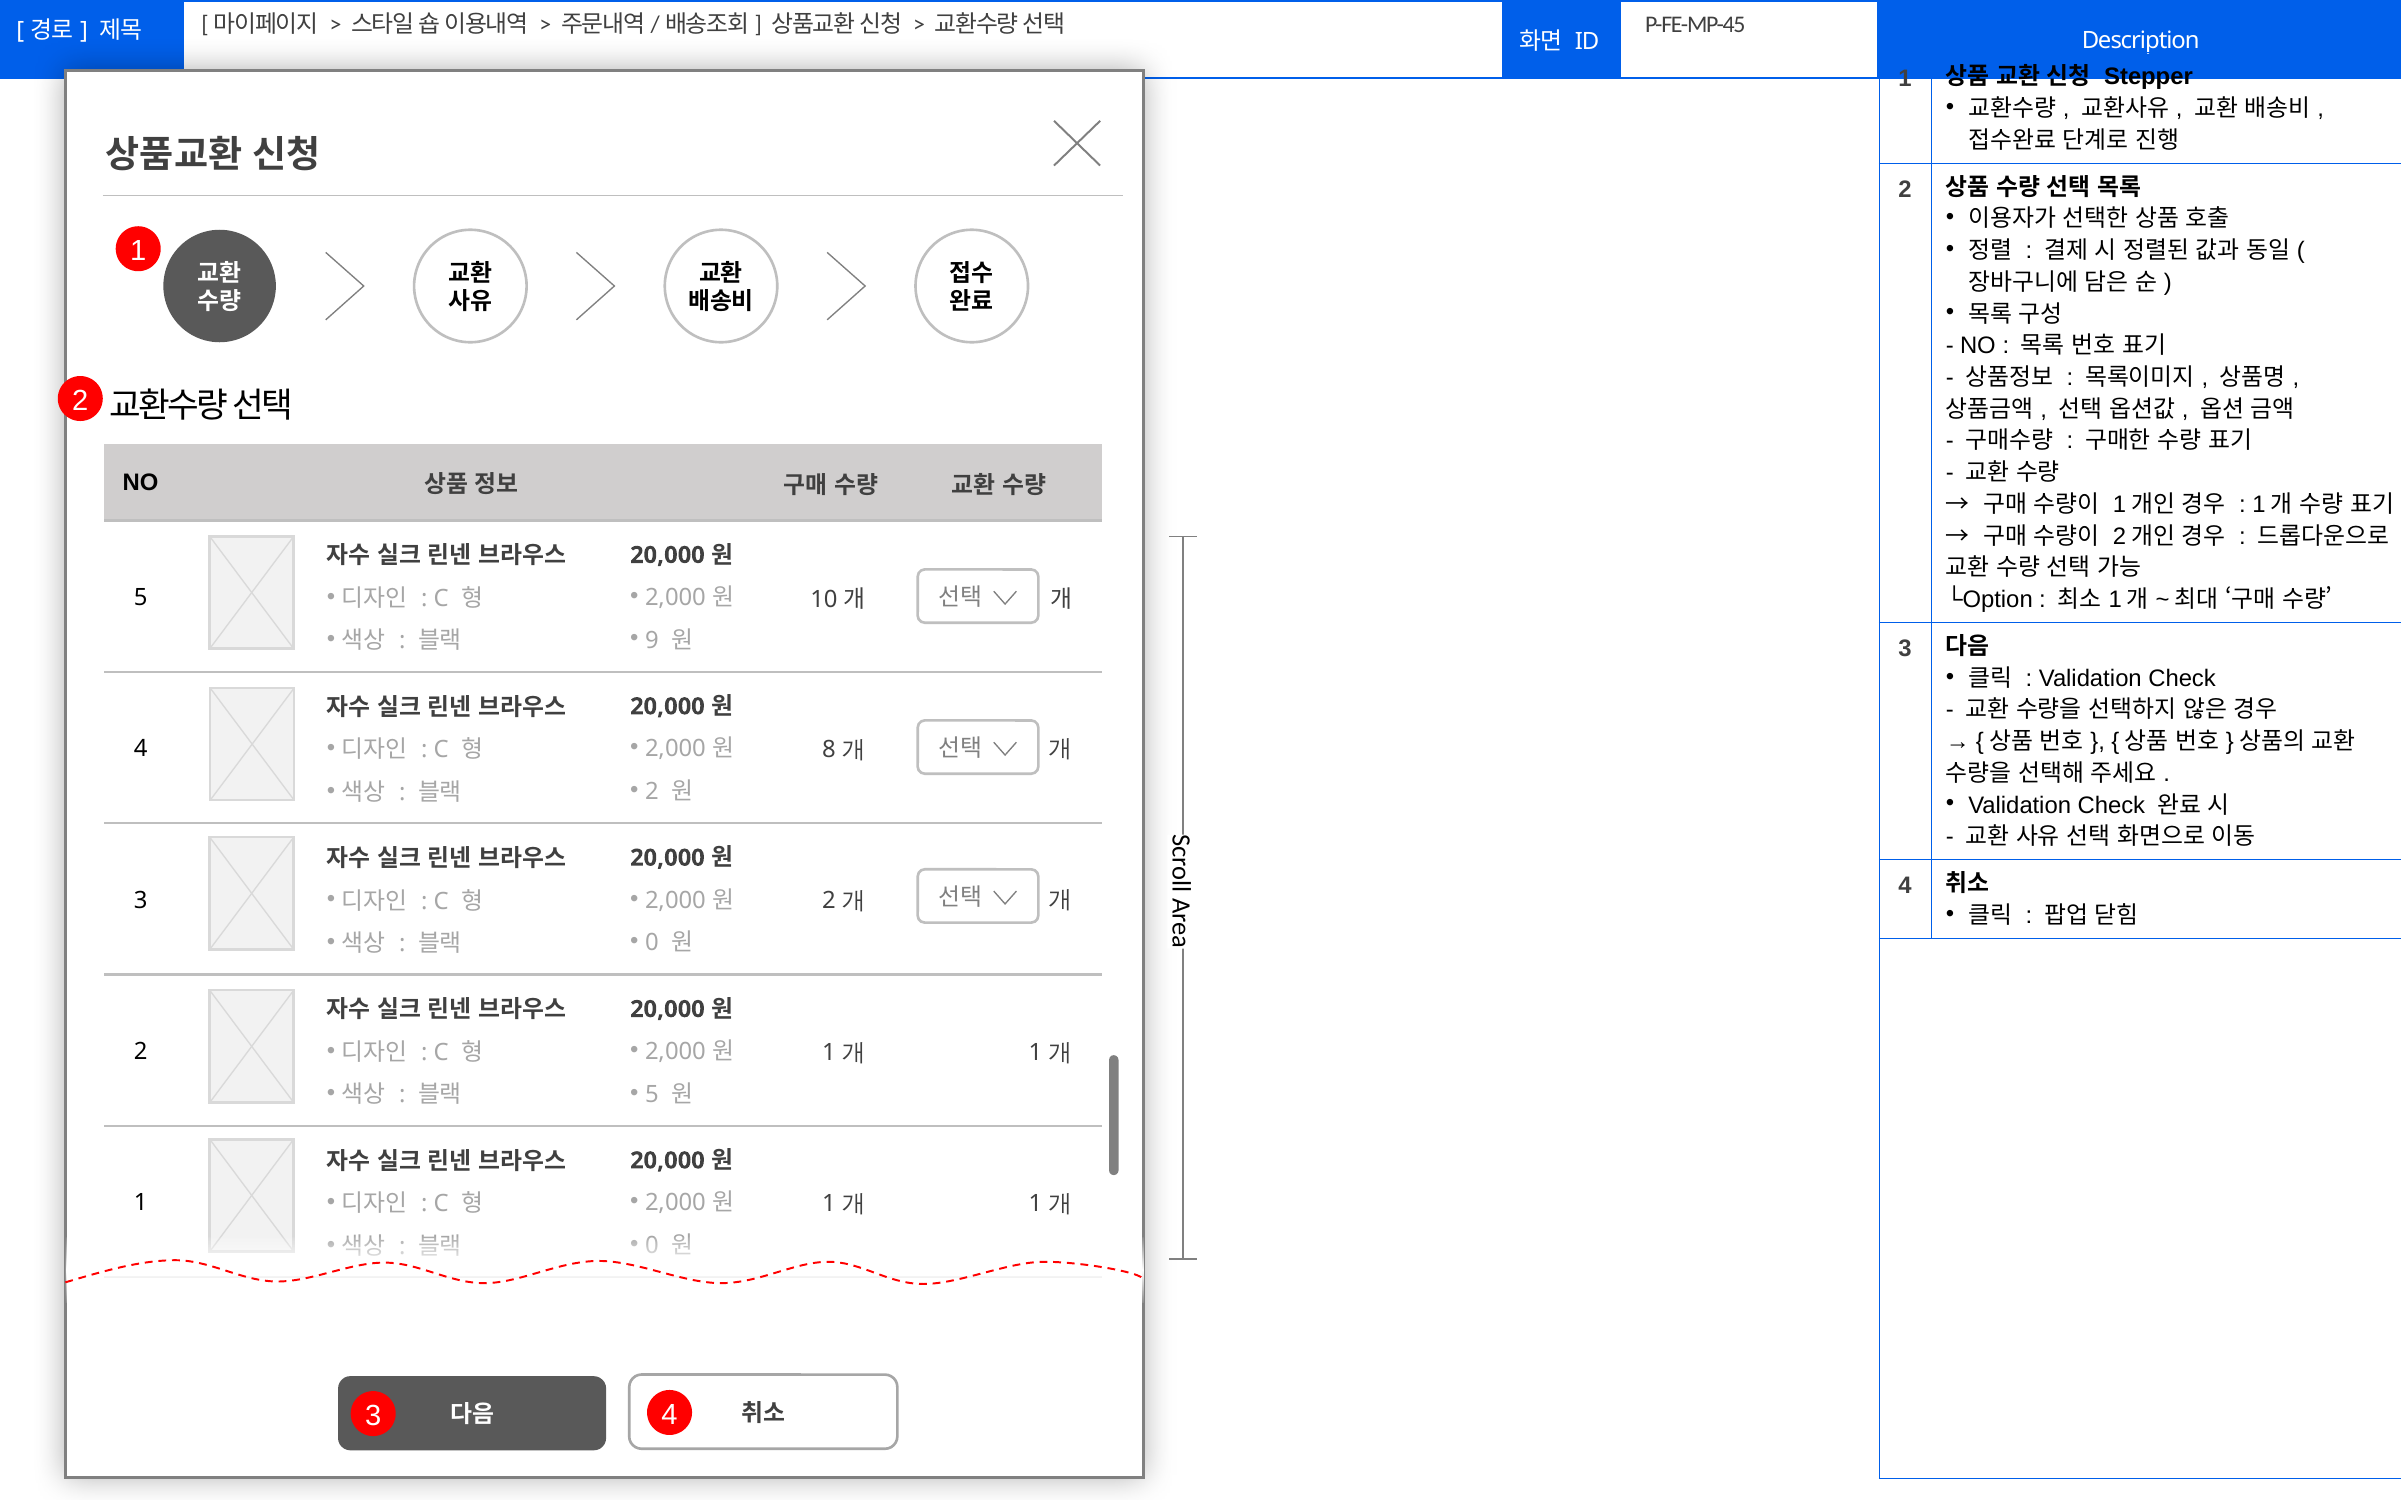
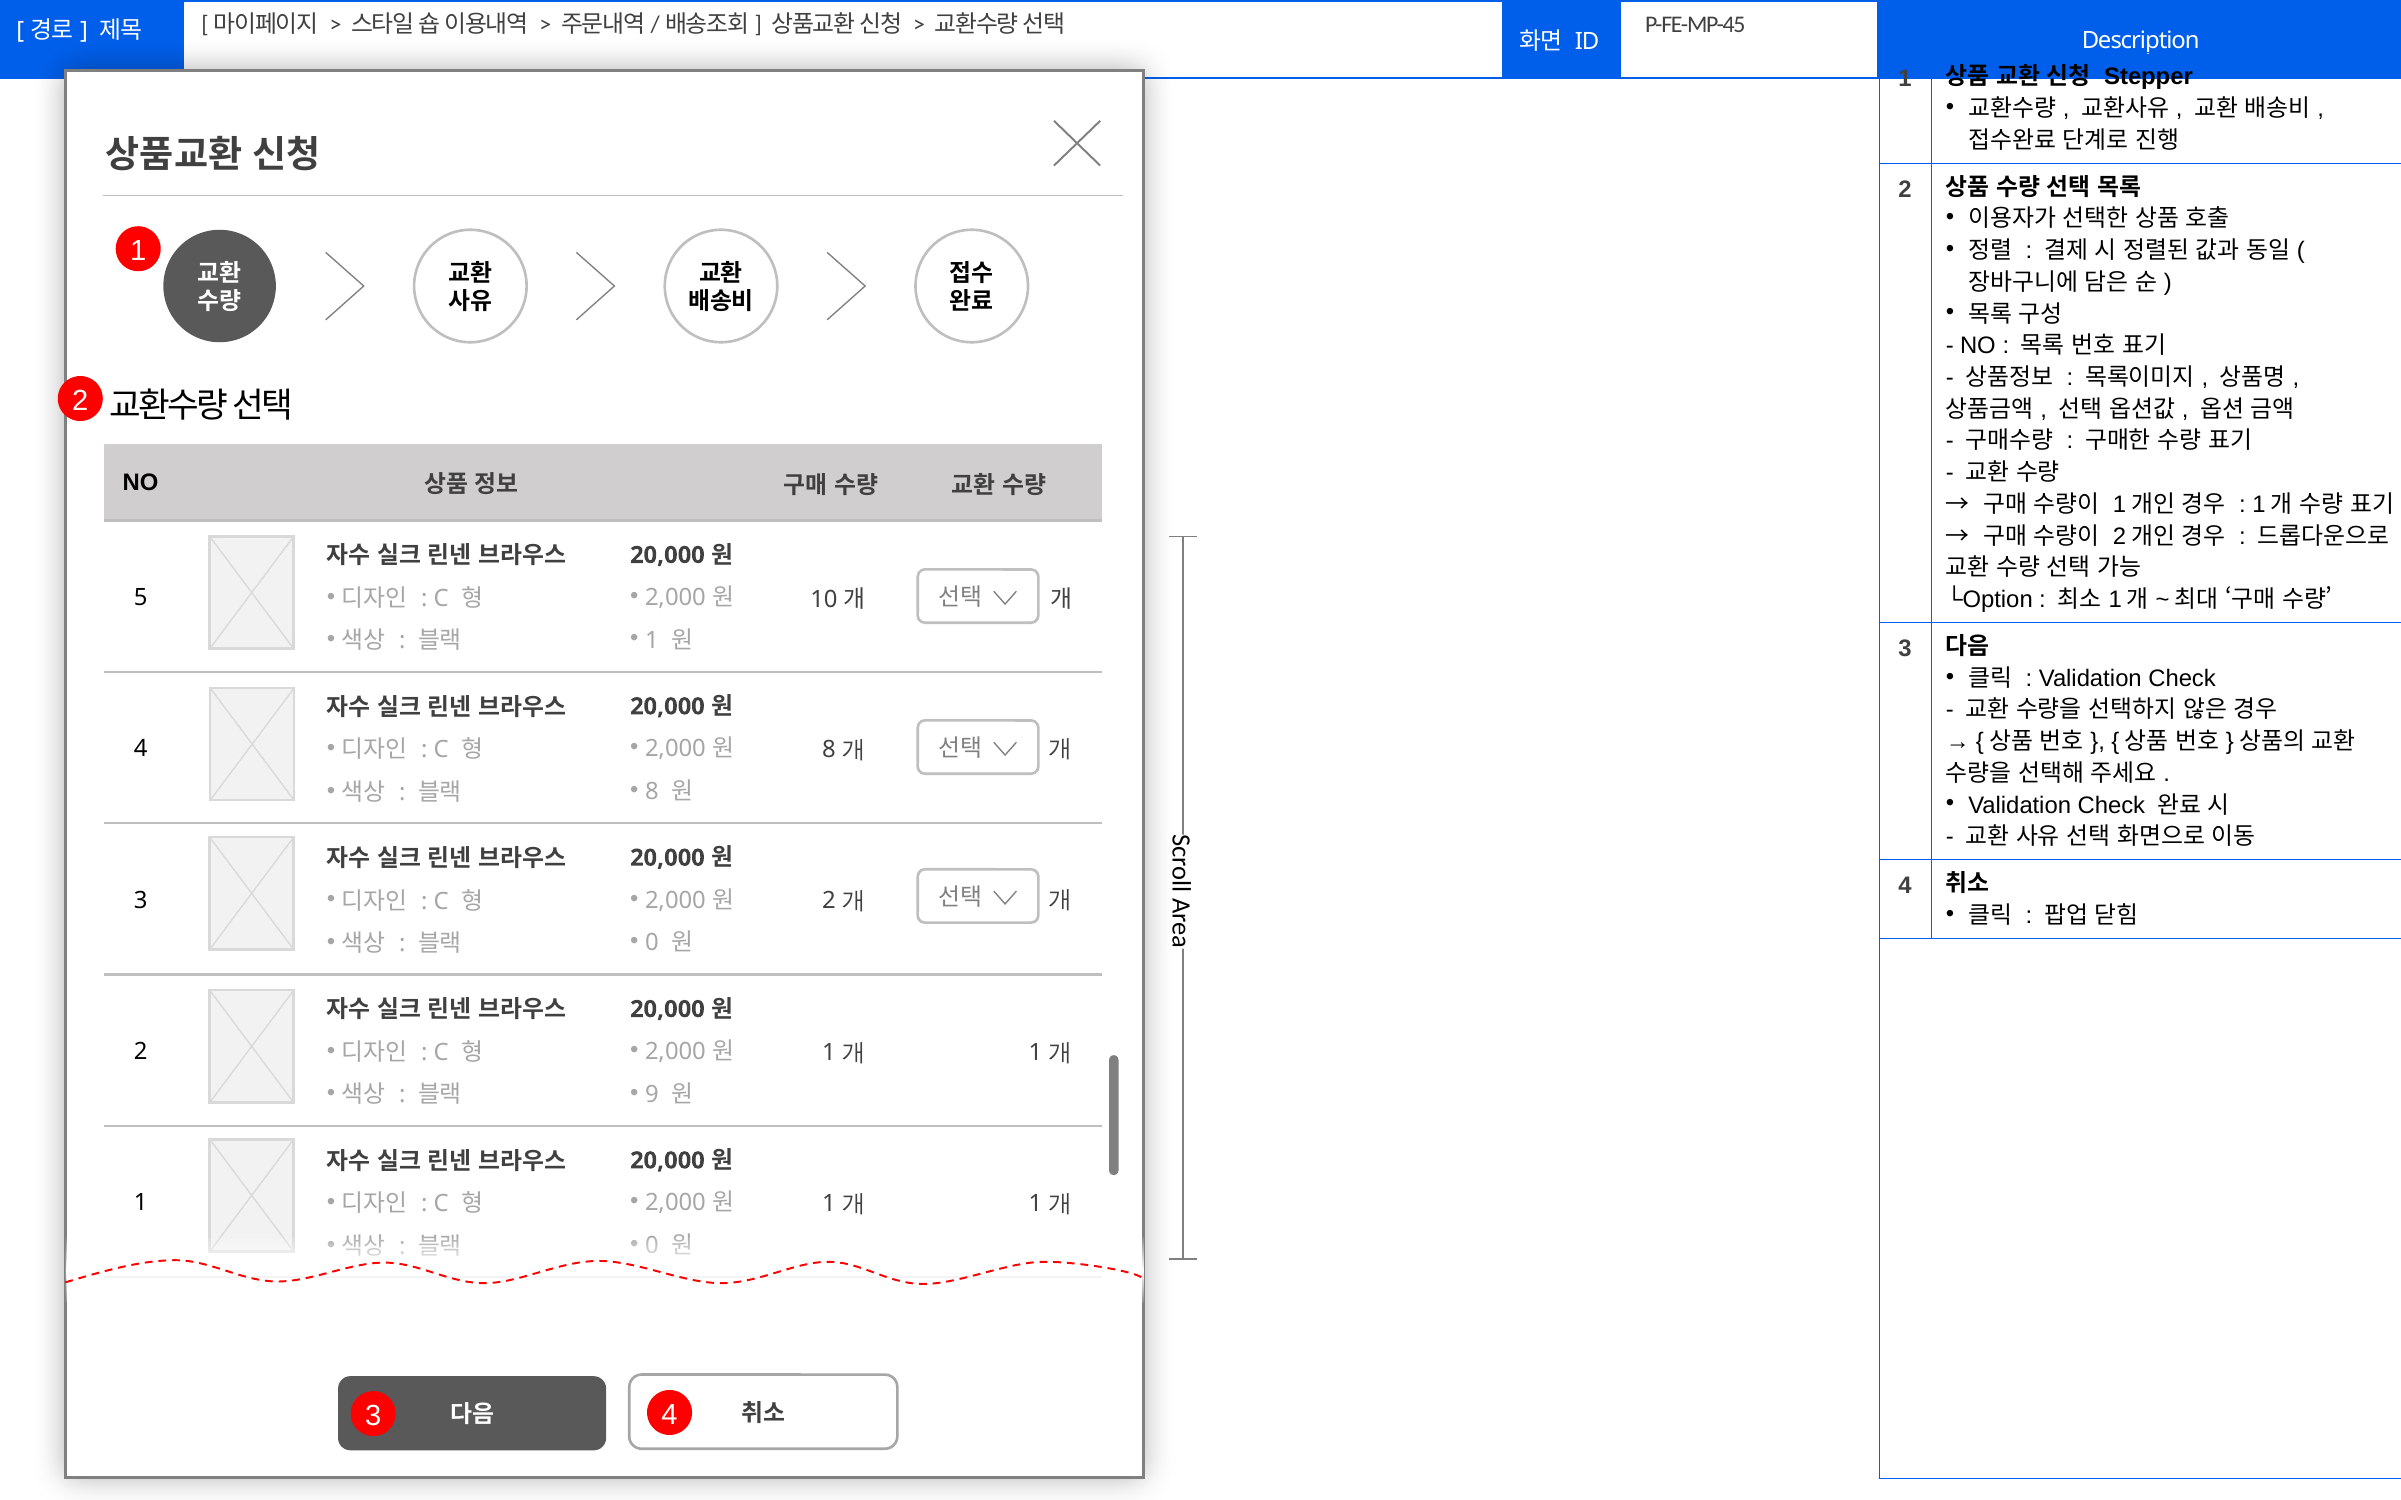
9: 9 -> 1 (652, 640)
2: 2 -> 8 (652, 792)
5: 5 -> 9 (652, 1095)
